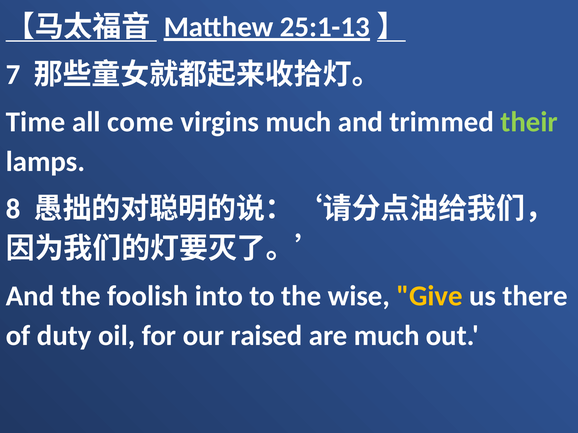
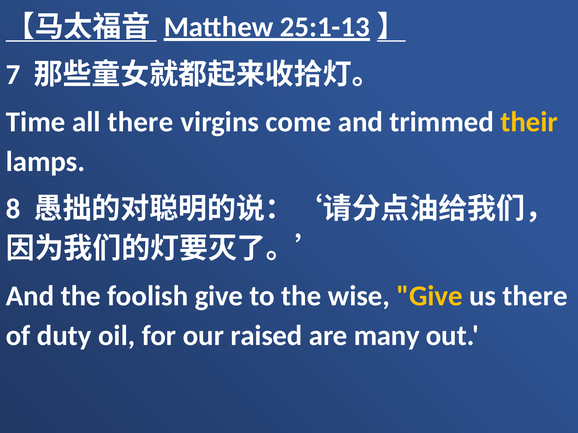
all come: come -> there (140, 122)
virgins much: much -> come (298, 122)
their colour: light green -> yellow (529, 122)
foolish into: into -> give (219, 296)
are much: much -> many (387, 336)
